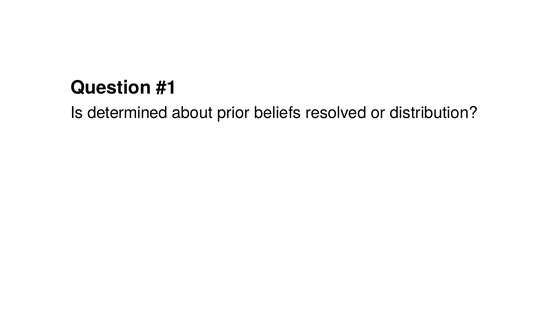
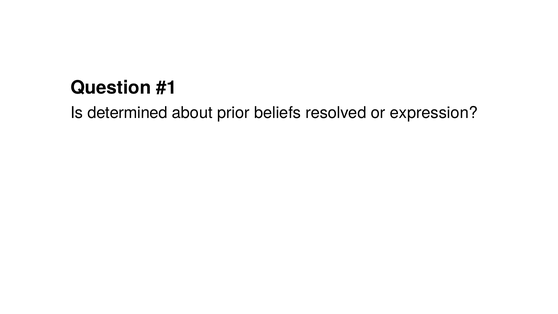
distribution: distribution -> expression (434, 113)
